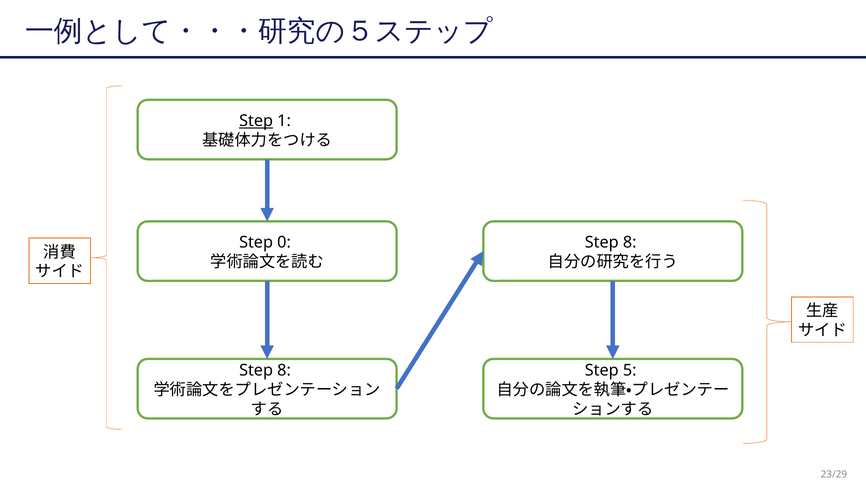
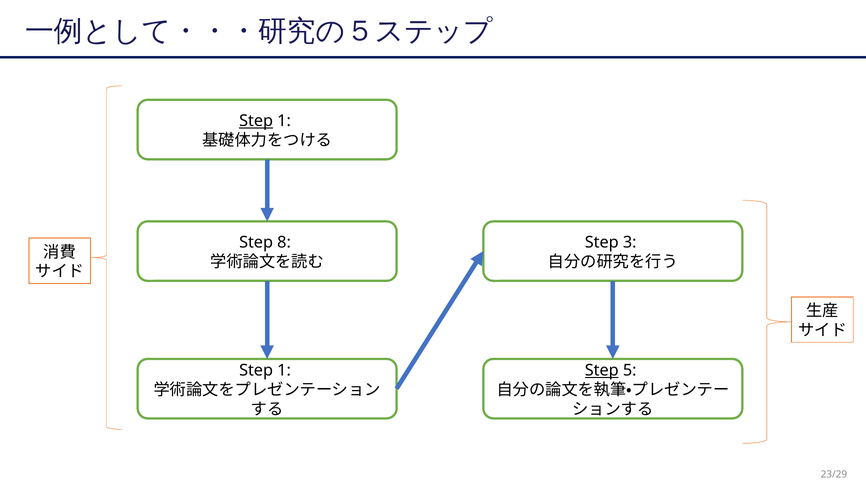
0: 0 -> 8 (284, 243)
8: 8 -> 3 (630, 243)
8: 8 -> 1 (284, 370)
Step underline: none -> present (602, 370)
